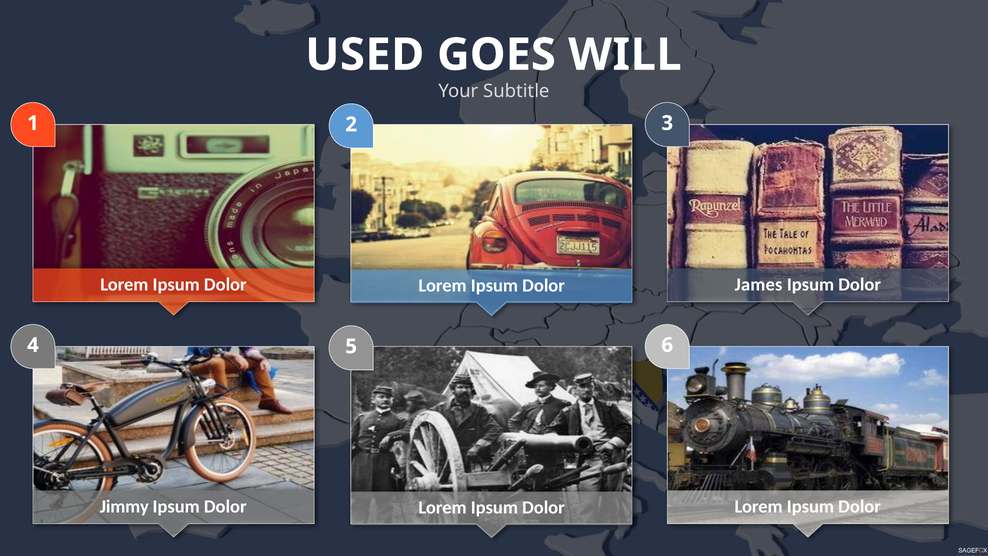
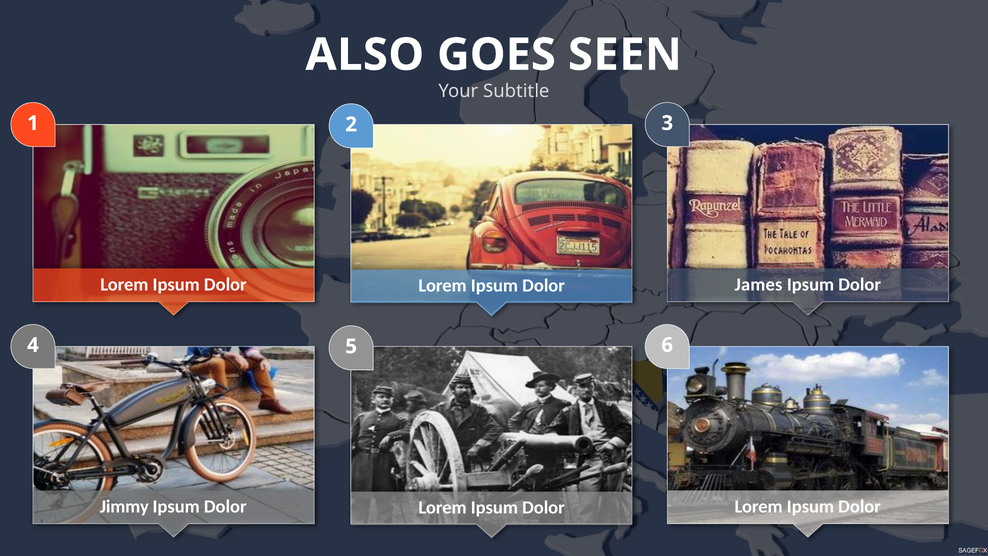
USED: USED -> ALSO (365, 55)
WILL: WILL -> SEEN (625, 55)
